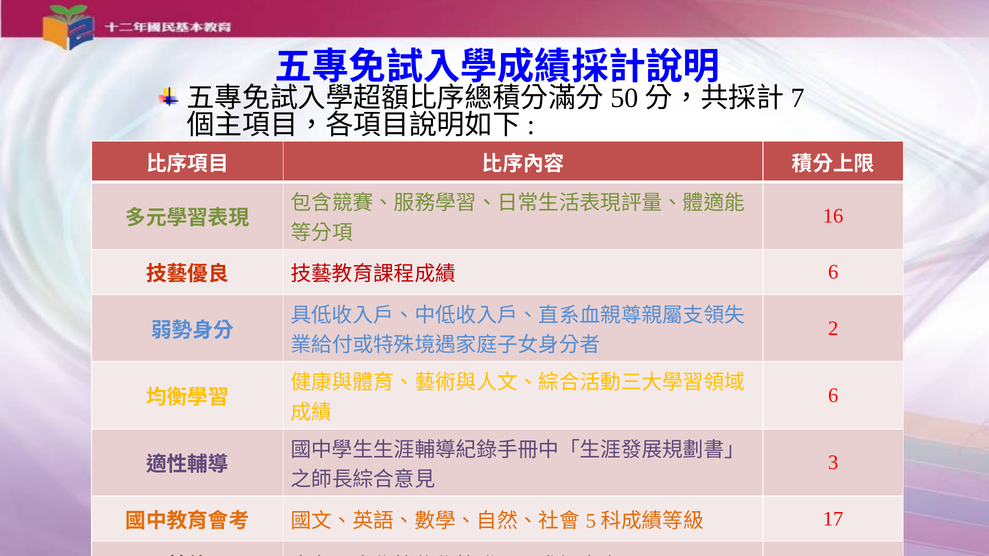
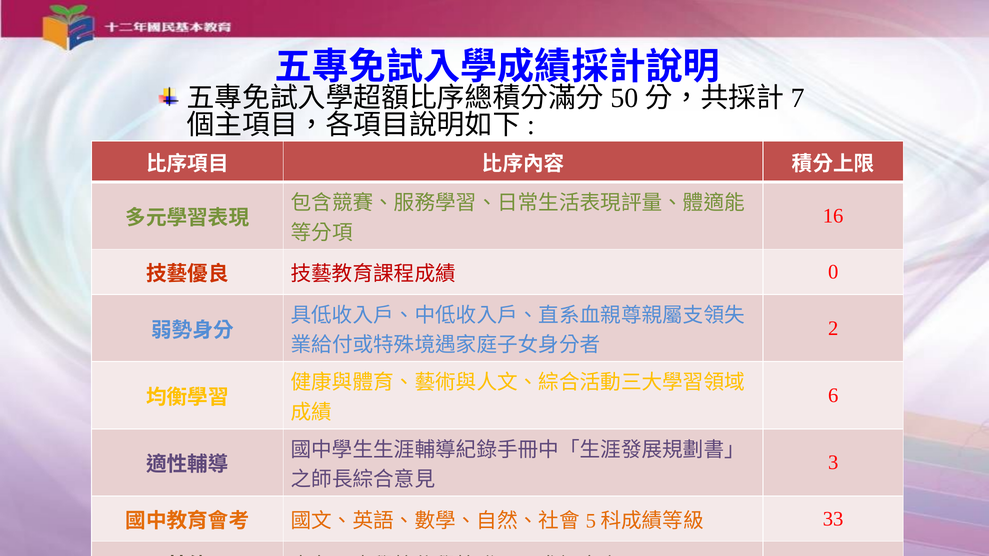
6: 6 -> 0 (833, 272)
17: 17 -> 33 (833, 519)
